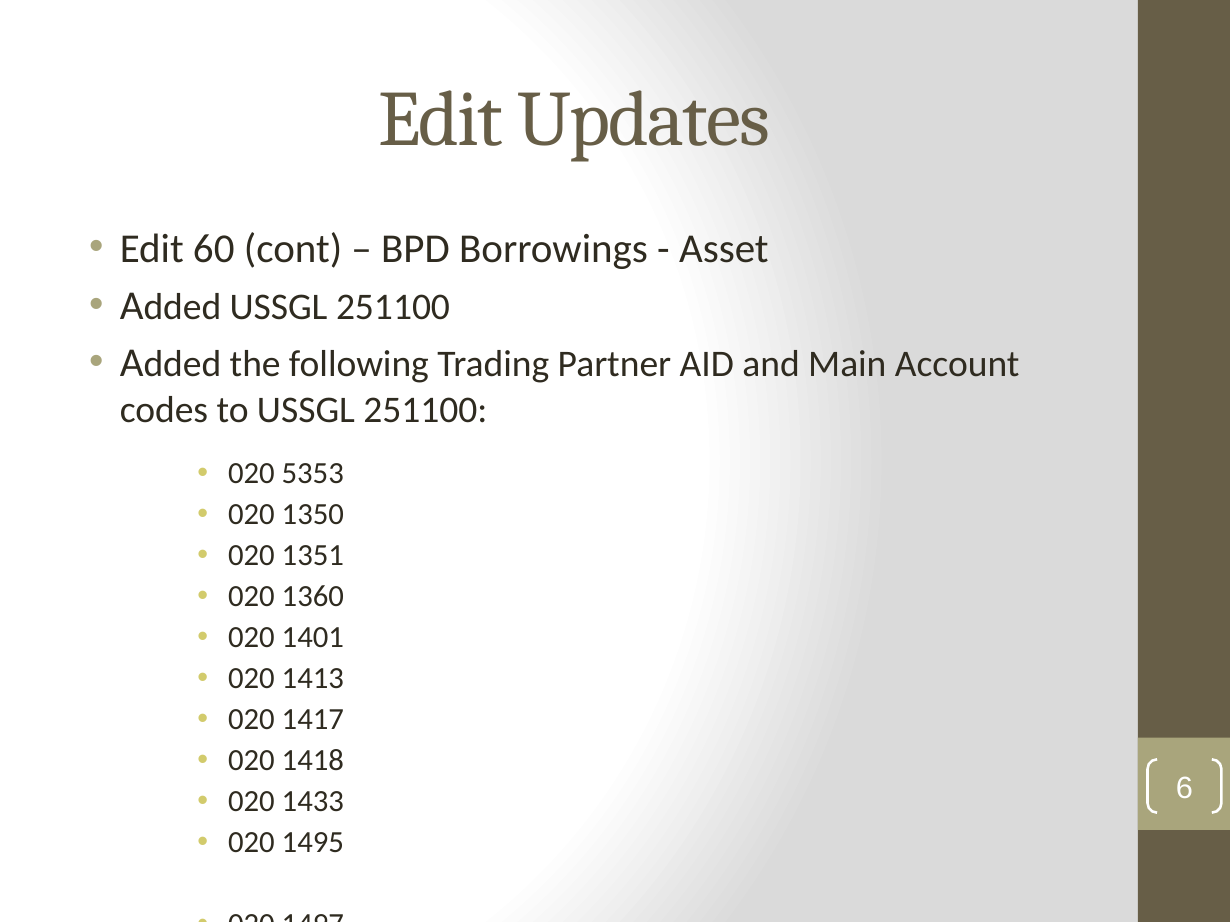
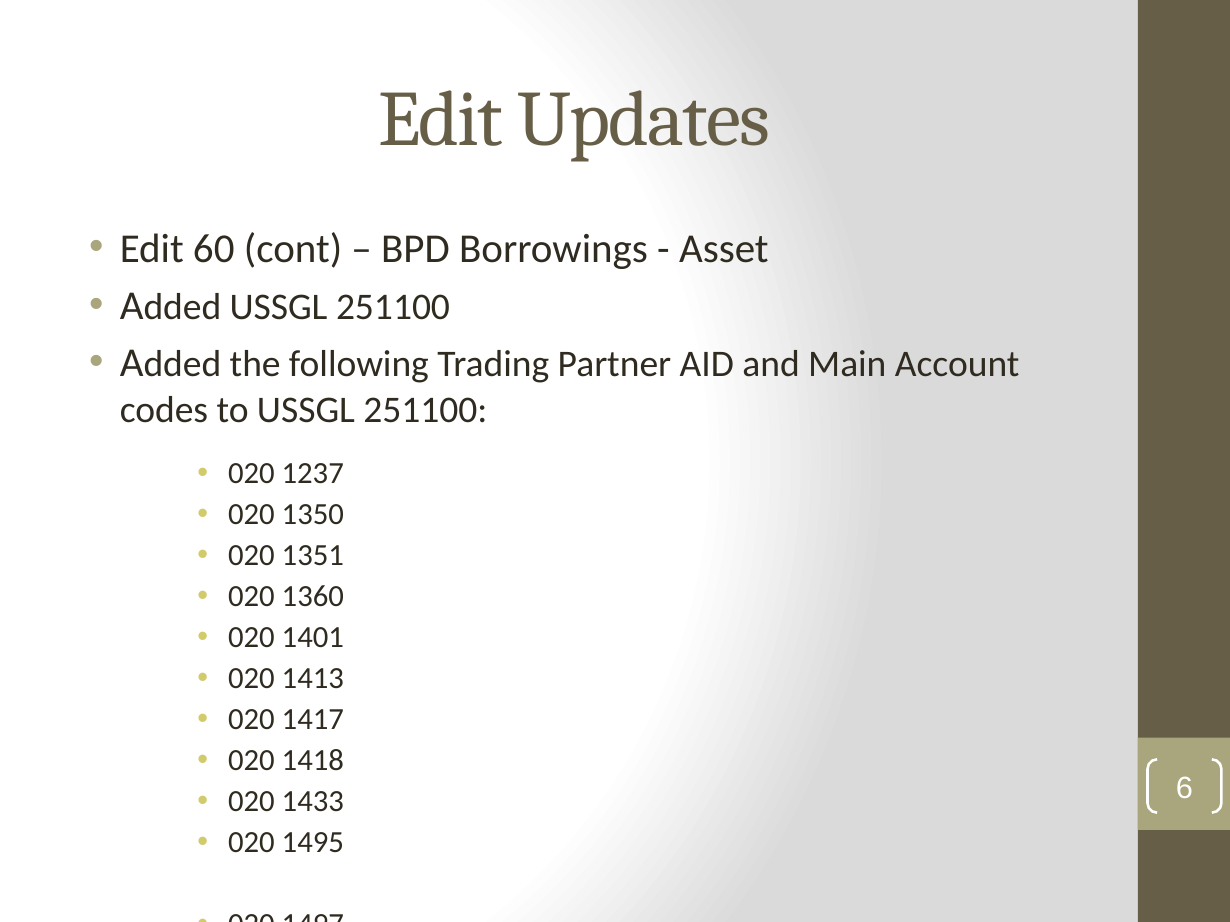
5353: 5353 -> 1237 (313, 474)
